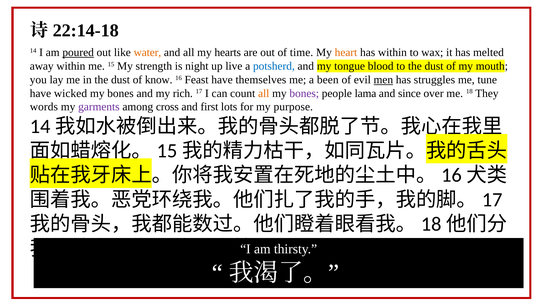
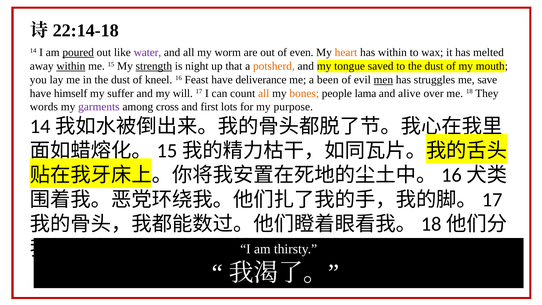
water colour: orange -> purple (147, 53)
hearts: hearts -> worm (228, 53)
time: time -> even (302, 53)
within underline: none -> present (71, 66)
strength underline: none -> present (154, 66)
live: live -> that (234, 66)
potsherd colour: blue -> orange (274, 66)
blood: blood -> saved (381, 66)
know: know -> kneel (159, 80)
themselves: themselves -> deliverance (261, 80)
tune: tune -> save (487, 80)
wicked: wicked -> himself (71, 93)
bones: bones -> suffer (121, 93)
rich: rich -> will (183, 93)
bones colour: purple -> orange (304, 93)
since: since -> alive (409, 93)
